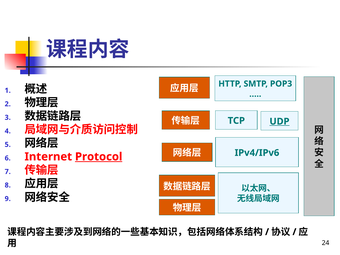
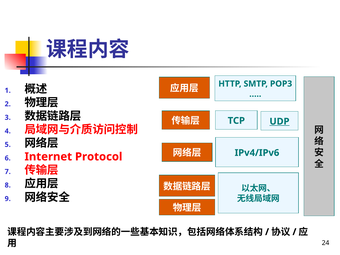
Protocol underline: present -> none (99, 157)
